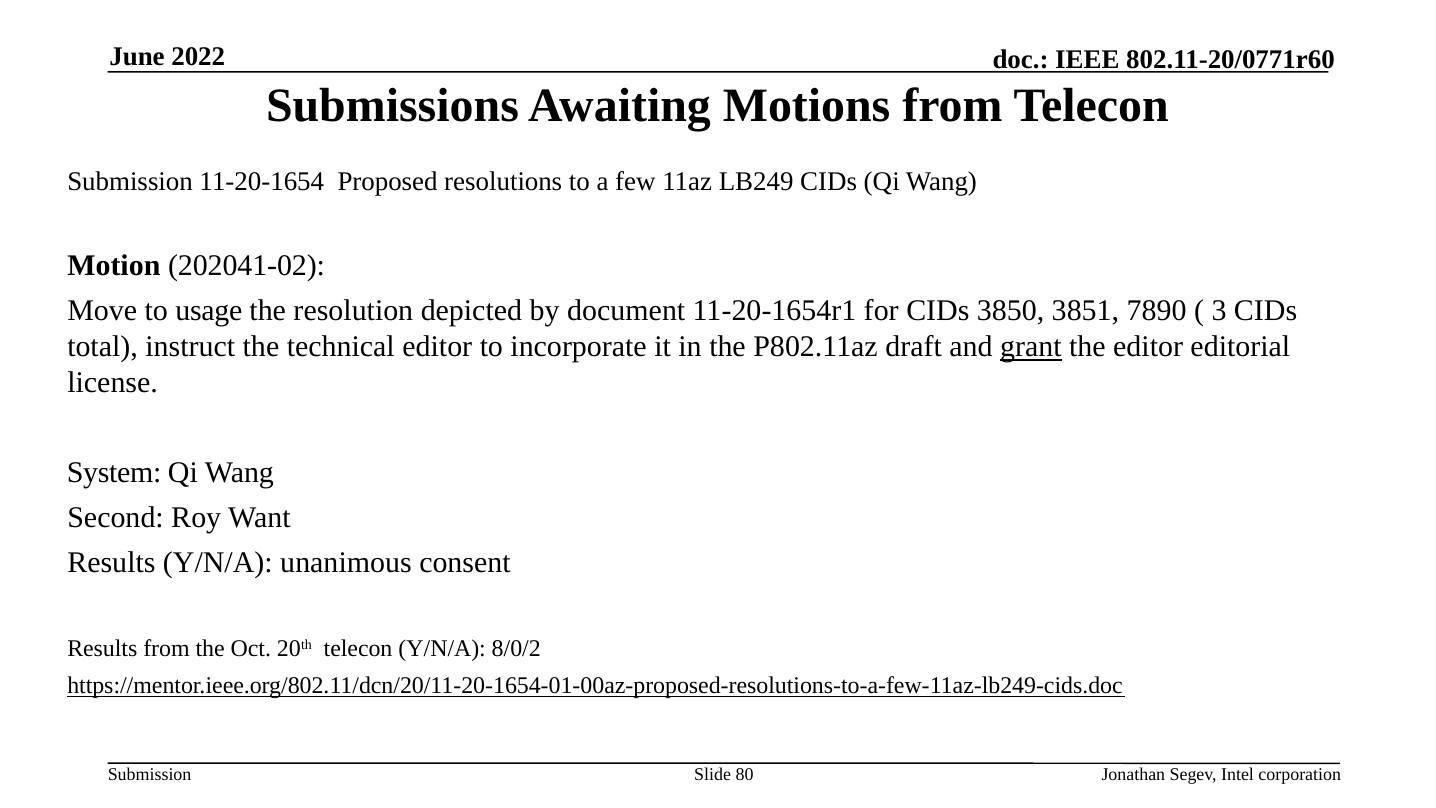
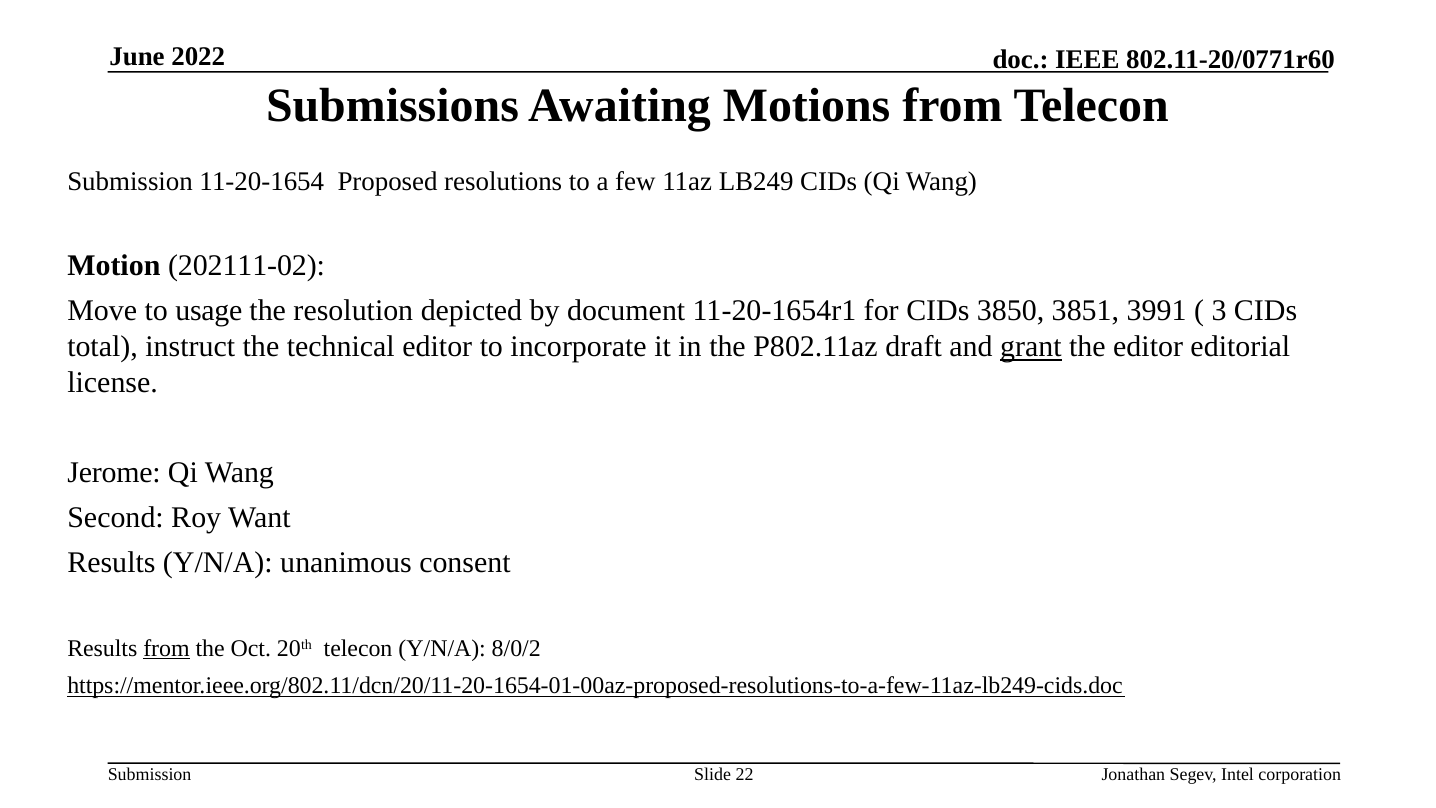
202041-02: 202041-02 -> 202111-02 (246, 266)
7890: 7890 -> 3991 (1157, 311)
System: System -> Jerome (114, 473)
from underline: none -> present (166, 648)
80: 80 -> 22 (745, 775)
